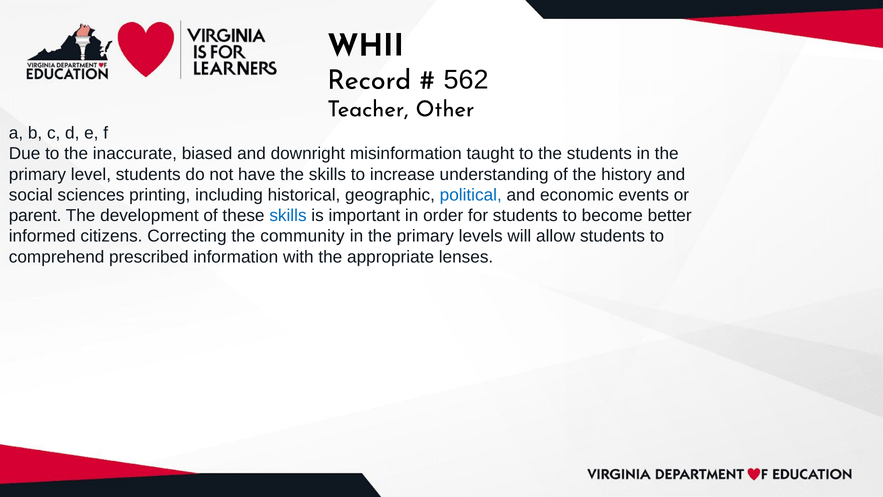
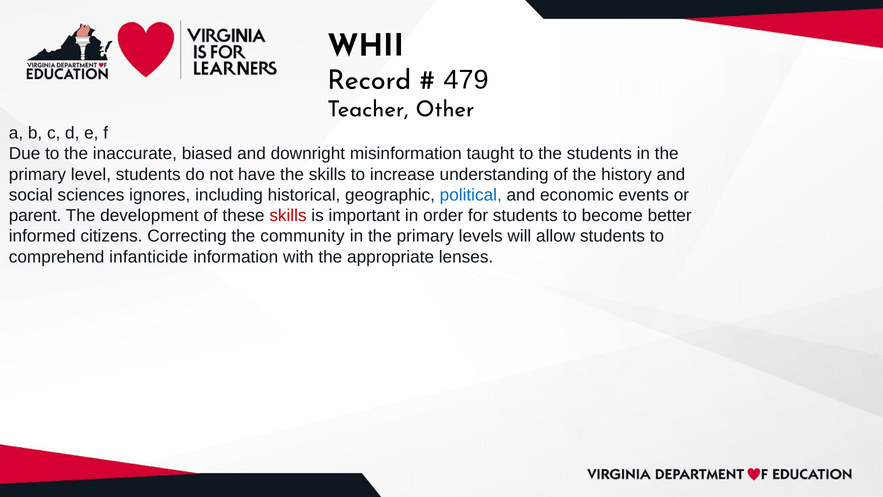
562: 562 -> 479 (466, 80)
printing: printing -> ignores (160, 195)
skills colour: blue -> red (288, 216)
prescribed: prescribed -> infanticide (149, 257)
